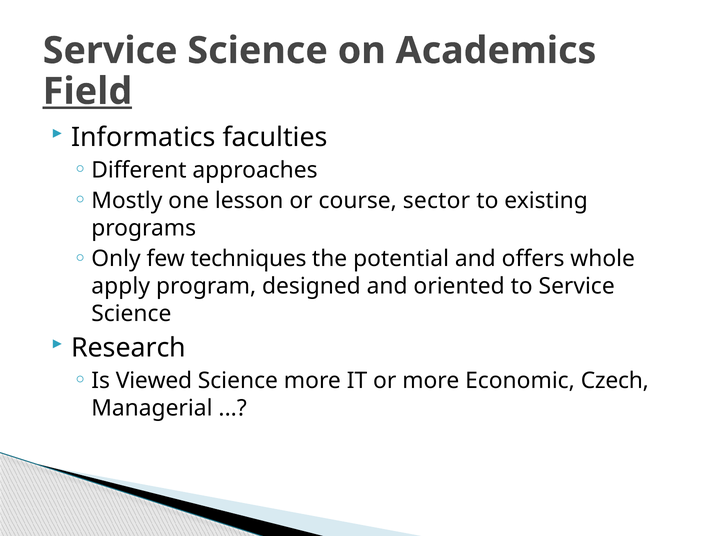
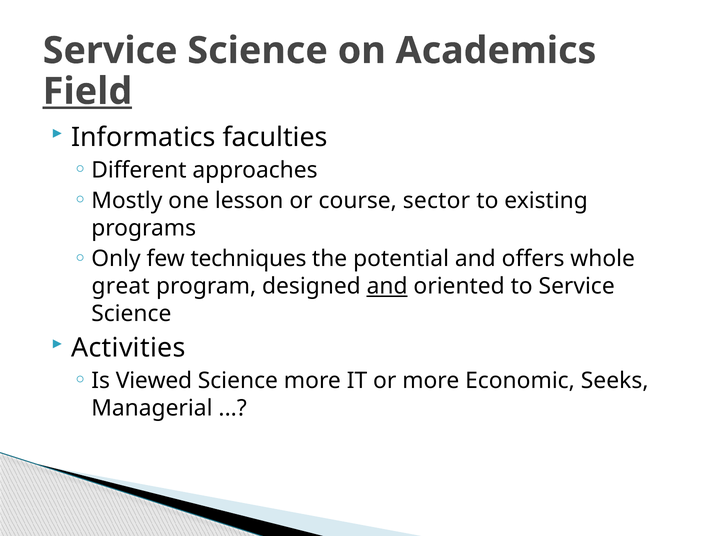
apply: apply -> great (121, 286)
and underline: none -> present (387, 286)
Research: Research -> Activities (128, 347)
Czech: Czech -> Seeks (615, 380)
